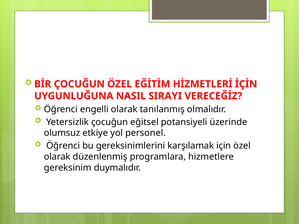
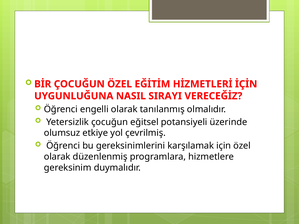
personel: personel -> çevrilmiş (145, 133)
